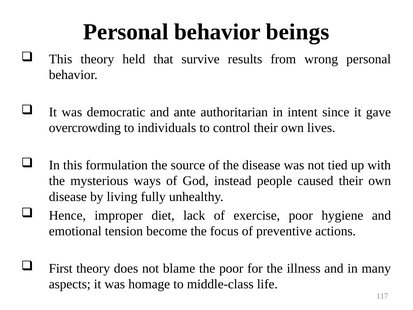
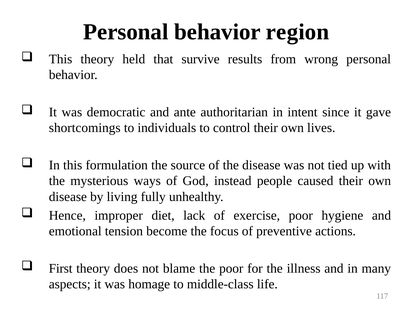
beings: beings -> region (298, 32)
overcrowding: overcrowding -> shortcomings (85, 128)
